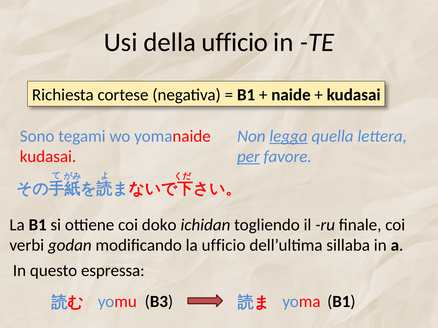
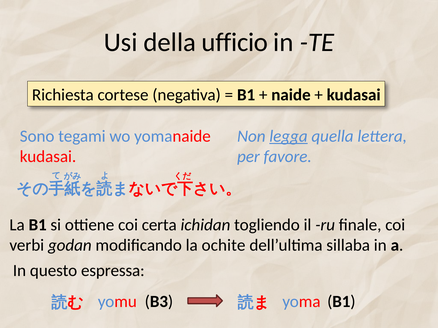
per underline: present -> none (248, 157)
doko: doko -> certa (159, 225)
la ufficio: ufficio -> ochite (224, 246)
